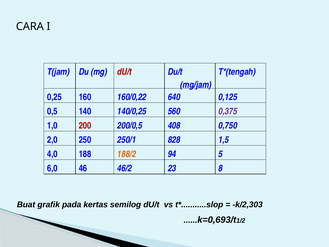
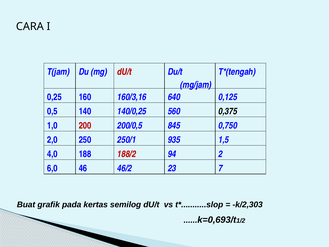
160/0,22: 160/0,22 -> 160/3,16 (132, 97)
0,375 colour: purple -> black (228, 111)
408: 408 -> 845 (174, 126)
828: 828 -> 935 (174, 140)
188/2 colour: orange -> red (127, 154)
5: 5 -> 2 (221, 154)
8: 8 -> 7 (221, 168)
